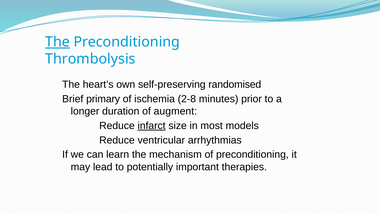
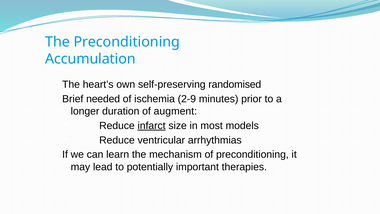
The underline: present -> none (58, 42)
Thrombolysis: Thrombolysis -> Accumulation (90, 59)
primary: primary -> needed (103, 99)
2-8: 2-8 -> 2-9 (187, 99)
